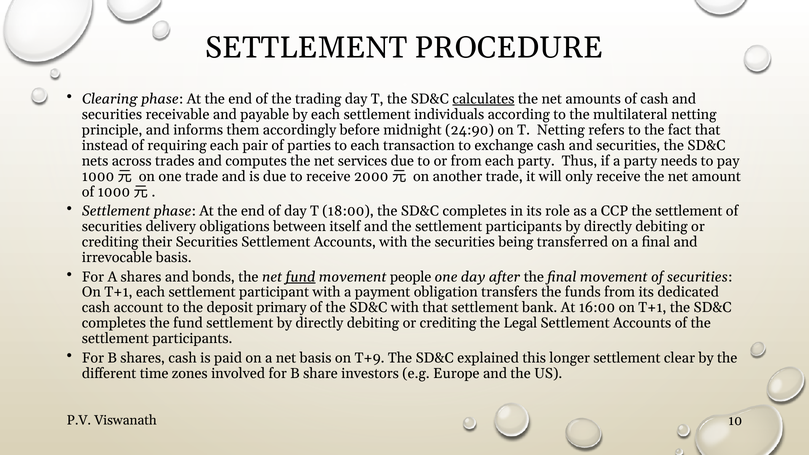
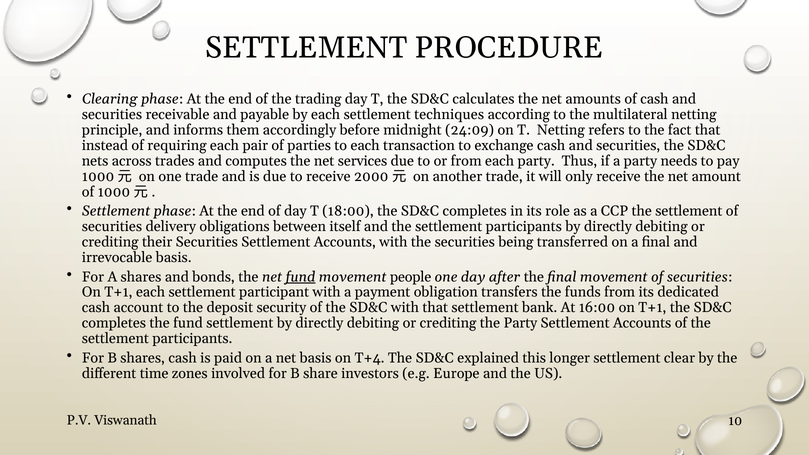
calculates underline: present -> none (483, 99)
individuals: individuals -> techniques (449, 114)
24:90: 24:90 -> 24:09 (470, 130)
primary: primary -> security (281, 308)
the Legal: Legal -> Party (520, 323)
T+9: T+9 -> T+4 (370, 358)
